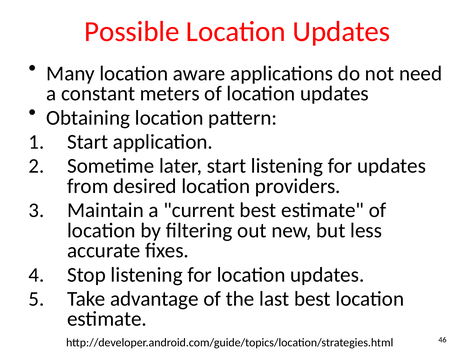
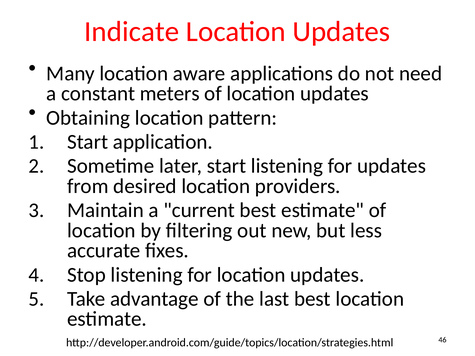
Possible: Possible -> Indicate (132, 32)
